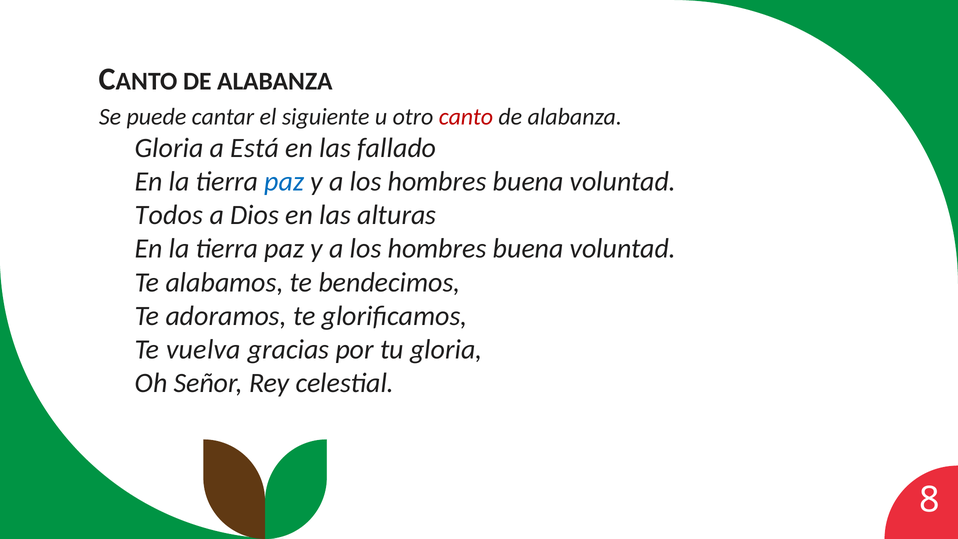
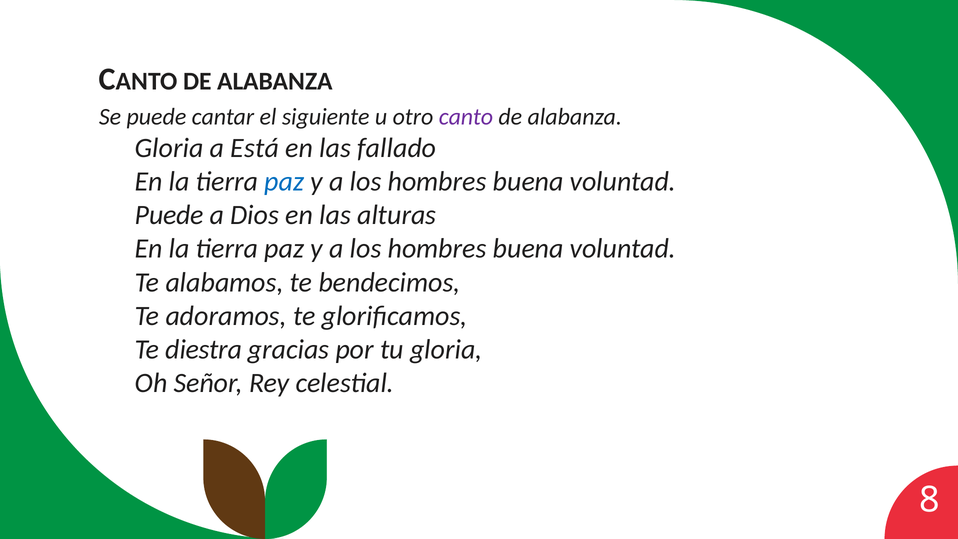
canto colour: red -> purple (466, 117)
Todos: Todos -> Puede (169, 215)
vuelva: vuelva -> diestra (204, 349)
